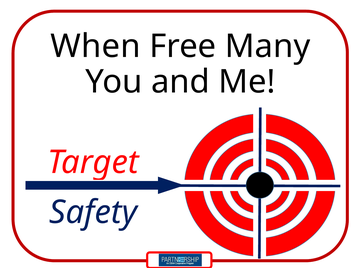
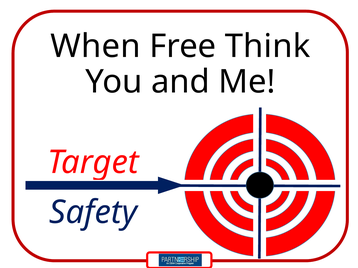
Many: Many -> Think (268, 46)
